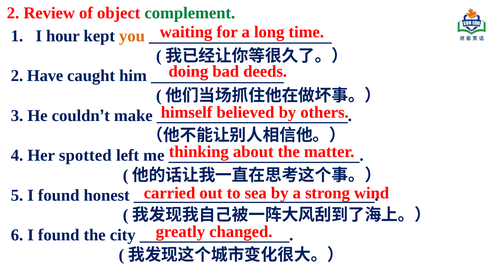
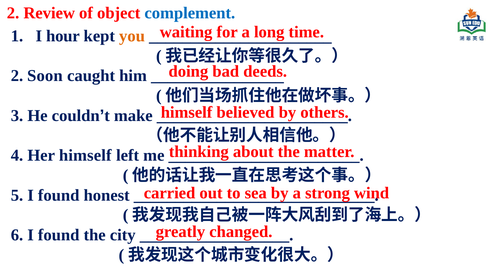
complement colour: green -> blue (190, 13)
Have: Have -> Soon (45, 76)
Her spotted: spotted -> himself (85, 155)
